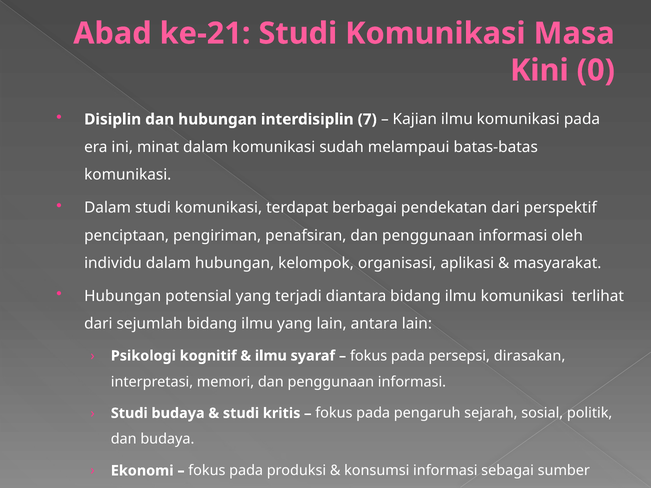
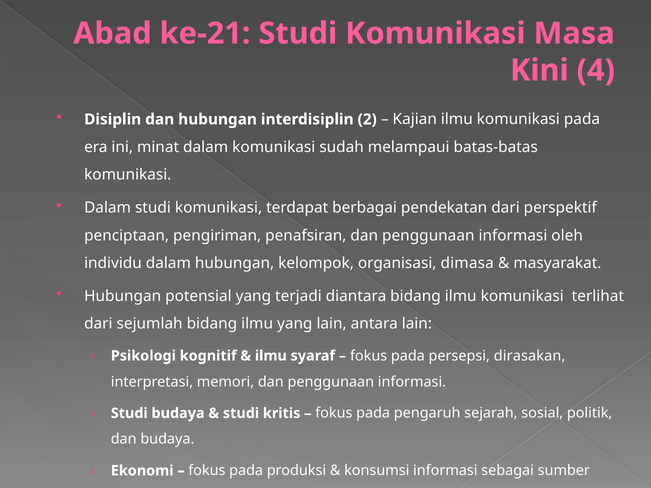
0: 0 -> 4 (596, 70)
7: 7 -> 2 (367, 119)
aplikasi: aplikasi -> dimasa (467, 263)
